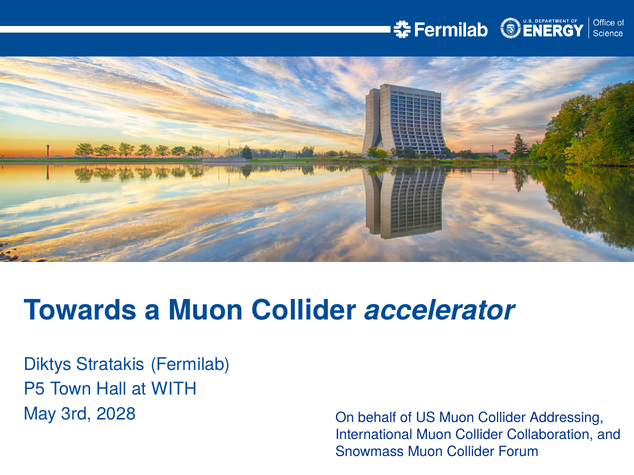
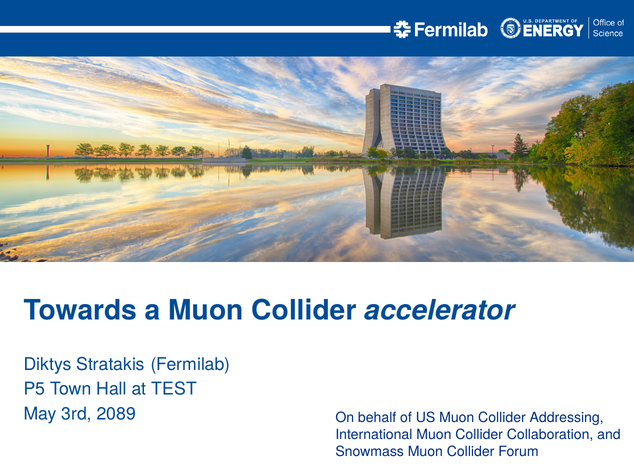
WITH: WITH -> TEST (174, 389)
2028: 2028 -> 2089 (116, 414)
